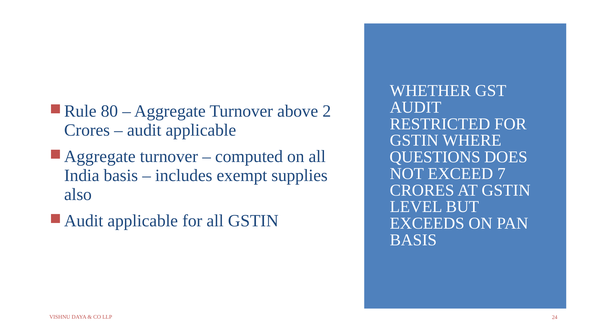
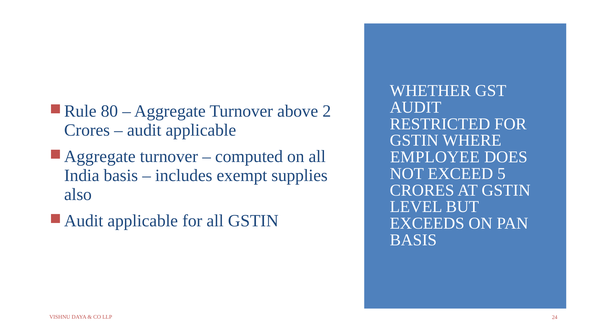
QUESTIONS: QUESTIONS -> EMPLOYEE (435, 157)
7: 7 -> 5 (501, 174)
